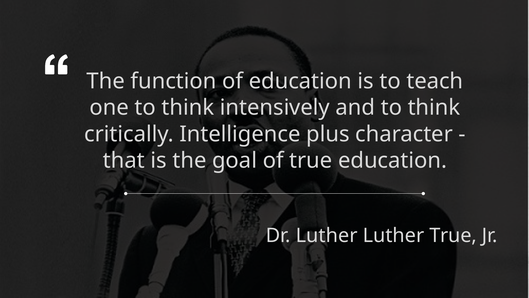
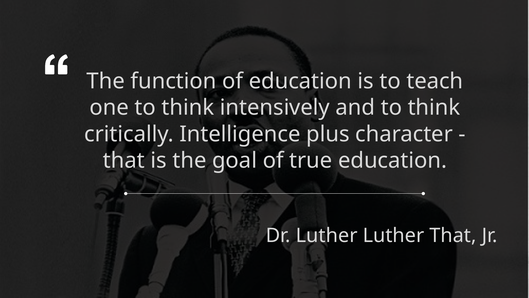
Luther True: True -> That (453, 235)
